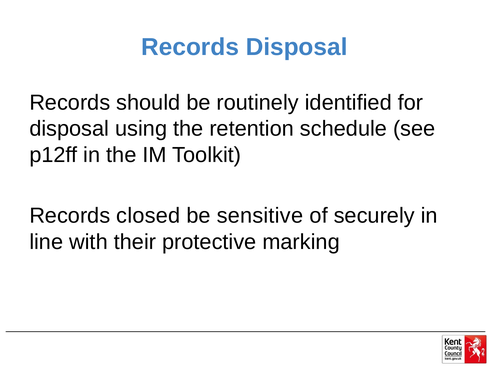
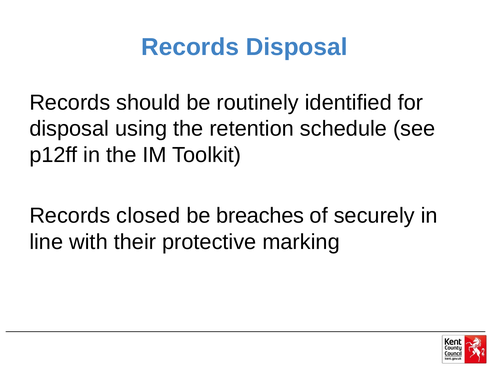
sensitive: sensitive -> breaches (260, 216)
